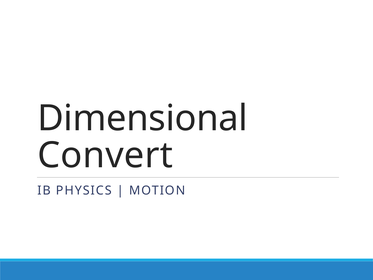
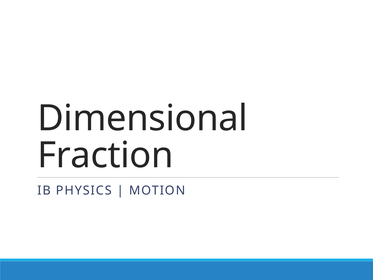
Convert: Convert -> Fraction (105, 155)
